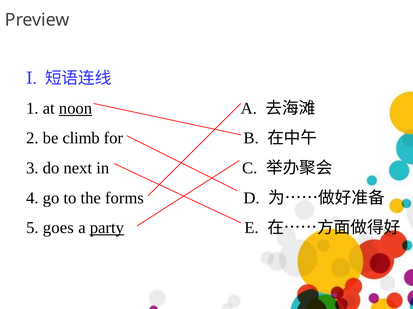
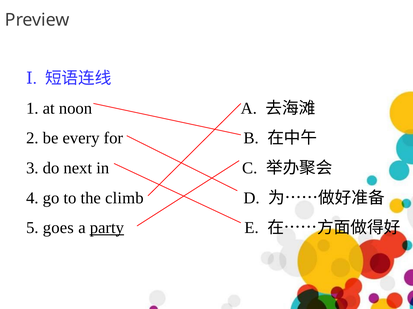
noon underline: present -> none (75, 109)
climb: climb -> every (81, 138)
forms: forms -> climb (124, 198)
